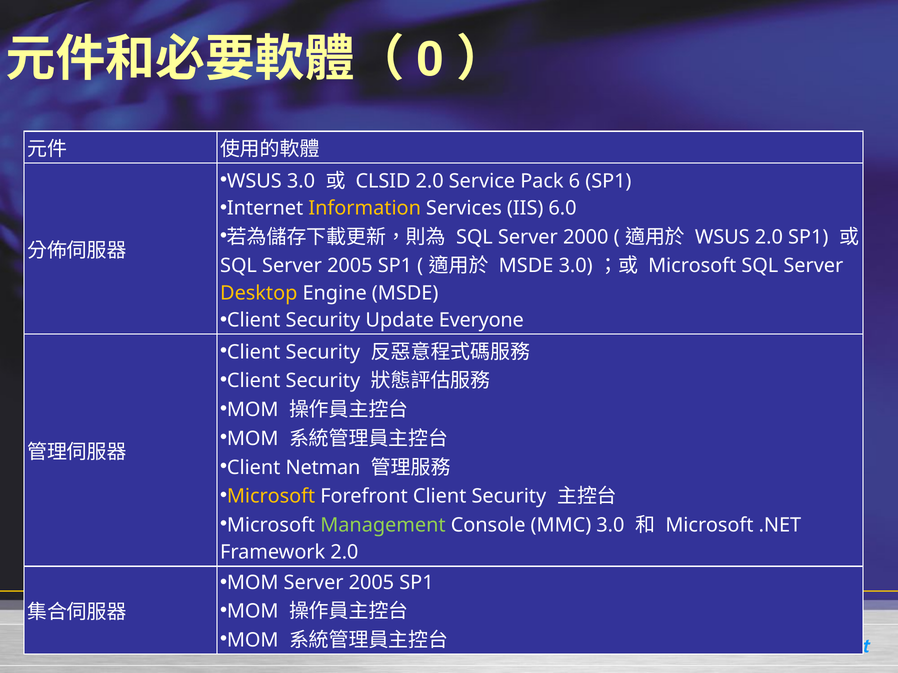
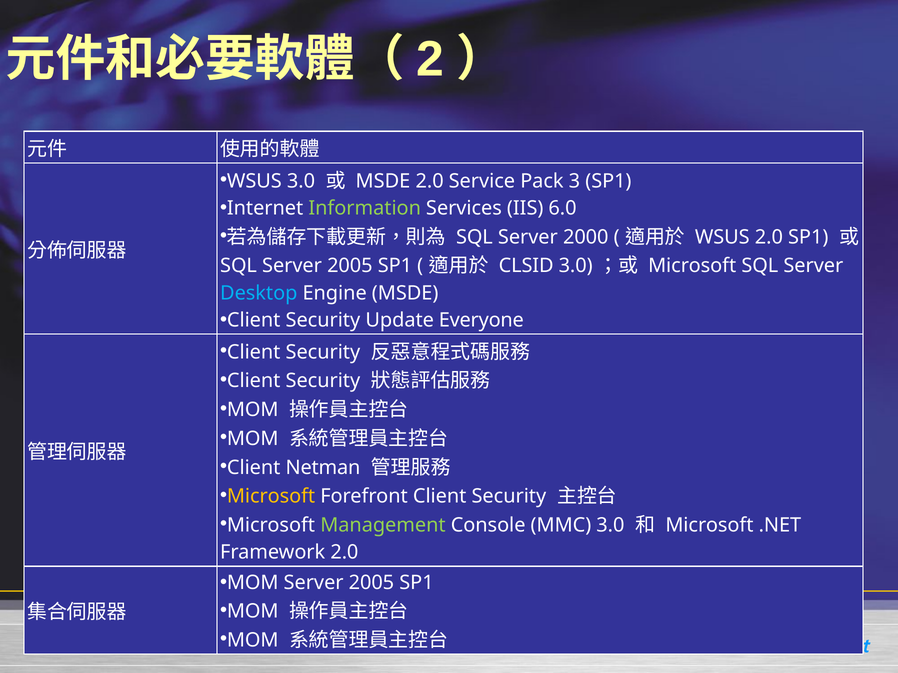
0: 0 -> 2 (430, 60)
CLSID: CLSID -> MSDE (383, 181)
6: 6 -> 3 (574, 181)
Information colour: yellow -> light green (365, 208)
MSDE: MSDE -> CLSID (526, 266)
Desktop colour: yellow -> light blue (259, 293)
